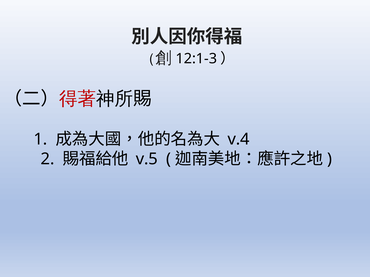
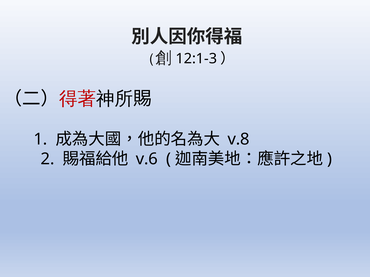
v.4: v.4 -> v.8 (239, 140)
v.5: v.5 -> v.6 (147, 159)
